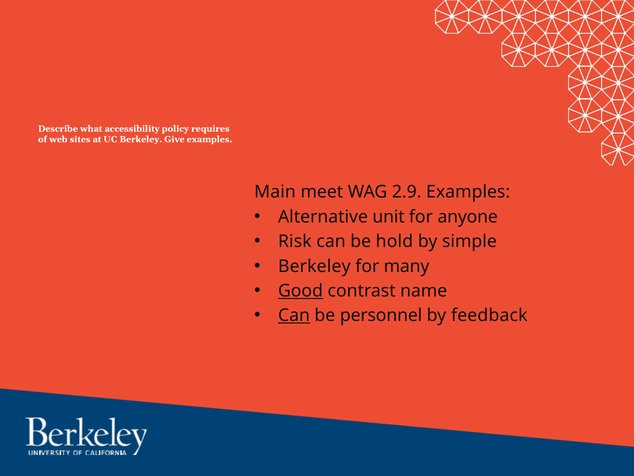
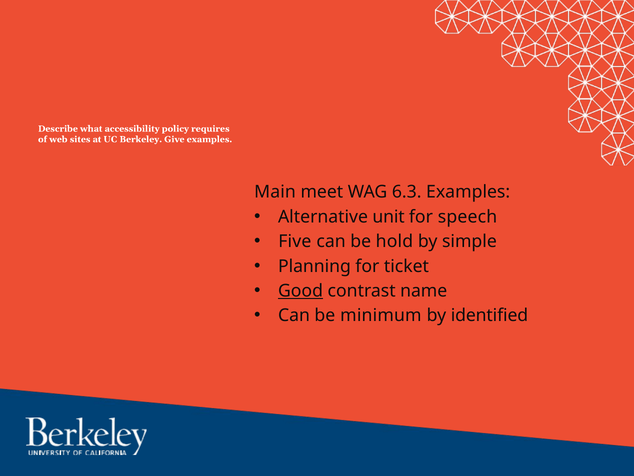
2.9: 2.9 -> 6.3 (407, 192)
anyone: anyone -> speech (468, 217)
Risk: Risk -> Five (295, 241)
Berkeley: Berkeley -> Planning (314, 266)
many: many -> ticket (406, 266)
Can underline: present -> none (294, 315)
personnel: personnel -> minimum (381, 315)
feedback: feedback -> identified (489, 315)
